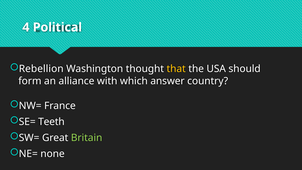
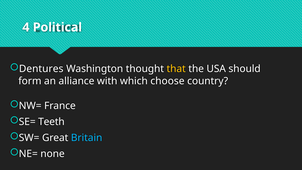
Rebellion: Rebellion -> Dentures (41, 69)
answer: answer -> choose (167, 81)
Britain colour: light green -> light blue (87, 138)
